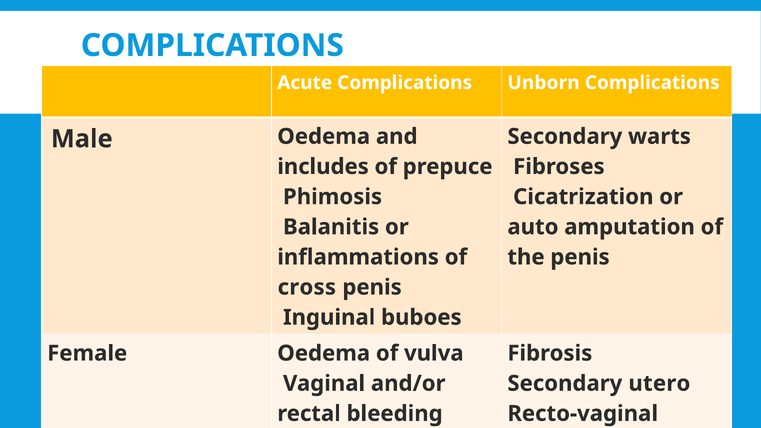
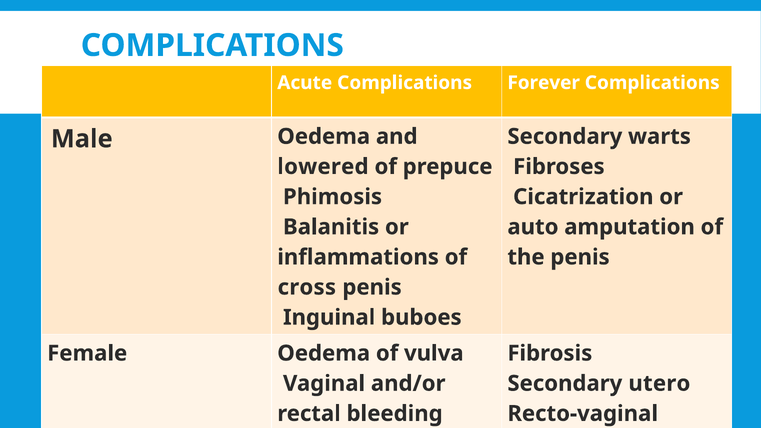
Unborn: Unborn -> Forever (544, 83)
includes: includes -> lowered (323, 167)
